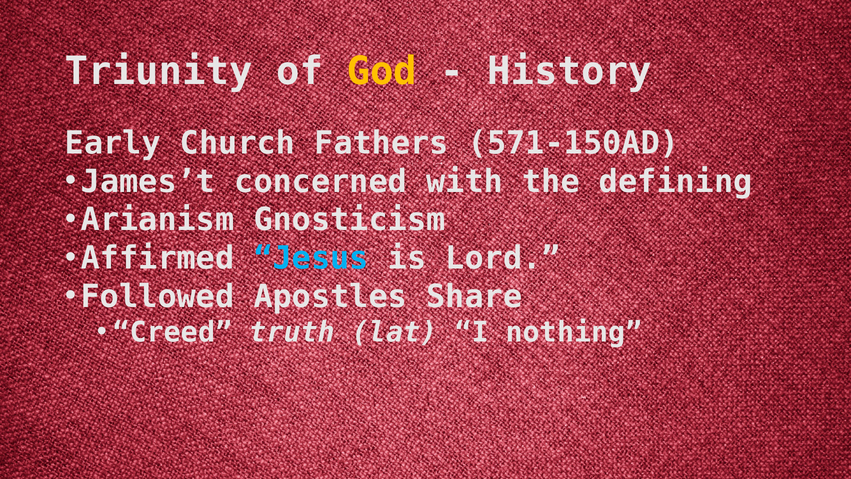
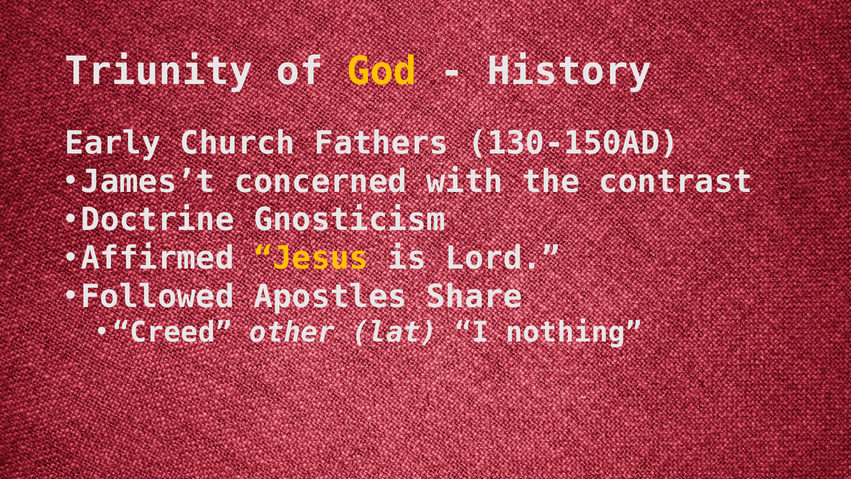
571-150AD: 571-150AD -> 130-150AD (573, 143)
defining: defining -> contrast (676, 181)
Arianism: Arianism -> Doctrine (158, 220)
Jesus colour: light blue -> yellow (311, 258)
truth: truth -> other (292, 332)
